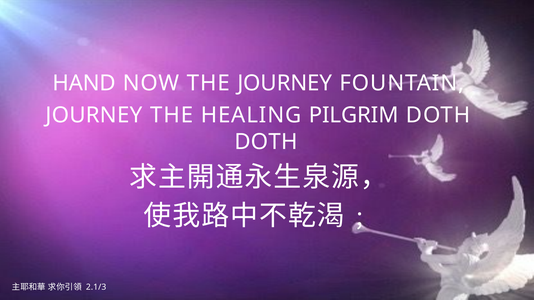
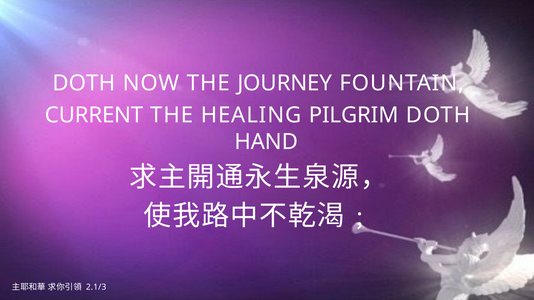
HAND: HAND -> DOTH (84, 83)
JOURNEY: JOURNEY -> CURRENT (94, 115)
DOTH: DOTH -> HAND (266, 142)
